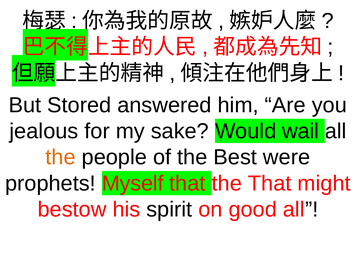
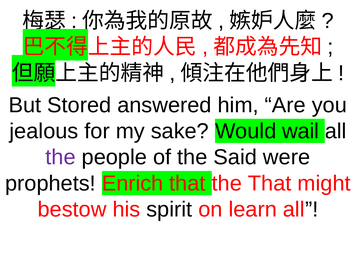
the colour: orange -> purple (61, 157)
Best: Best -> Said (235, 157)
Myself: Myself -> Enrich (133, 183)
good: good -> learn (253, 210)
